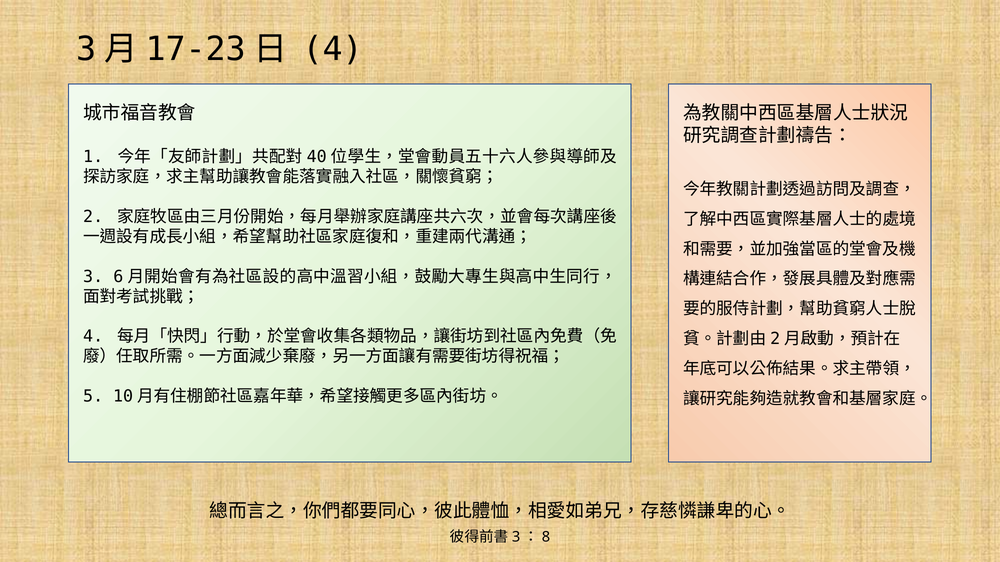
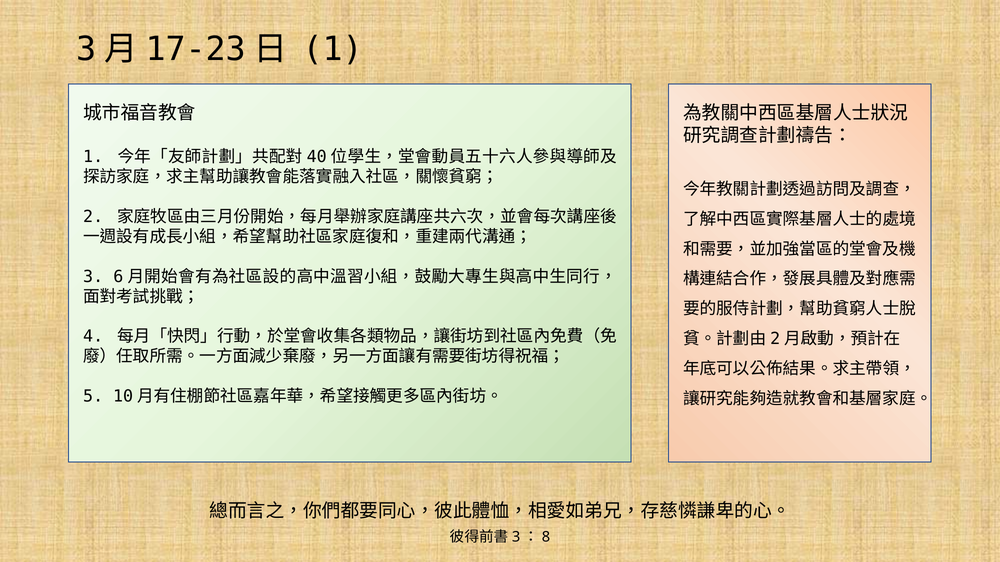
4: 4 -> 1 (333, 49)
